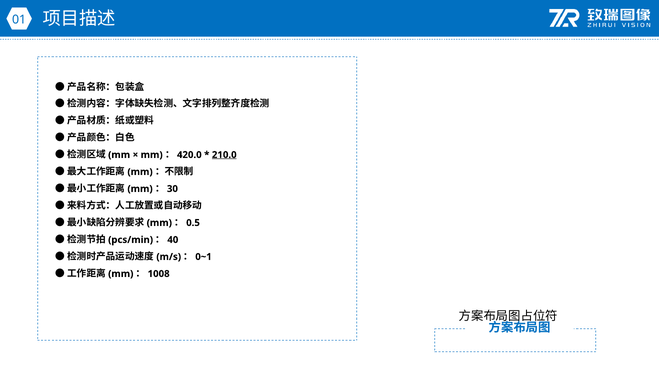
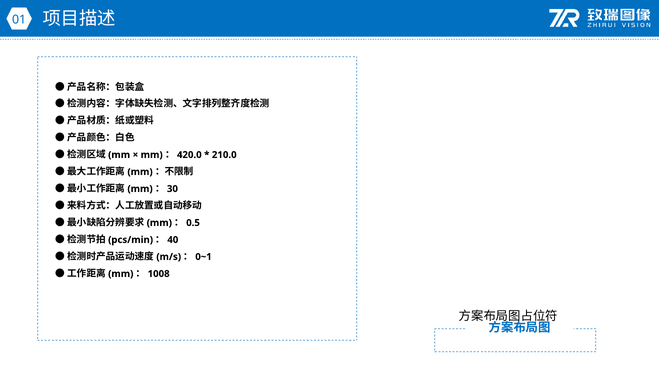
210.0 underline: present -> none (224, 155)
